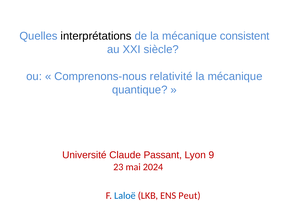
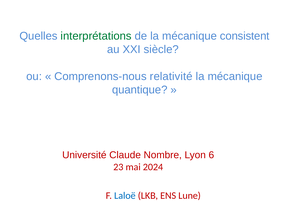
interprétations colour: black -> green (96, 36)
Passant: Passant -> Nombre (163, 155)
9: 9 -> 6 (211, 155)
Peut: Peut -> Lune (190, 196)
